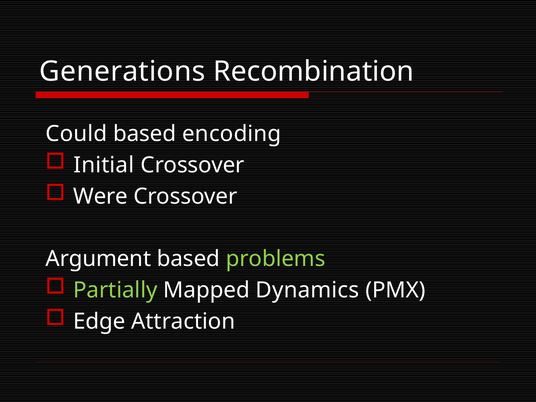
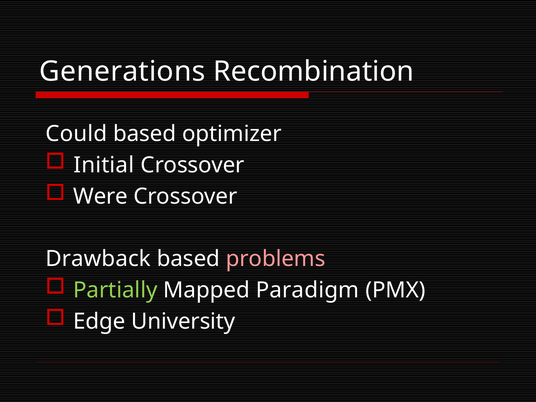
encoding: encoding -> optimizer (232, 134)
Argument: Argument -> Drawback (98, 259)
problems colour: light green -> pink (276, 259)
Dynamics: Dynamics -> Paradigm (307, 290)
Attraction: Attraction -> University (183, 321)
